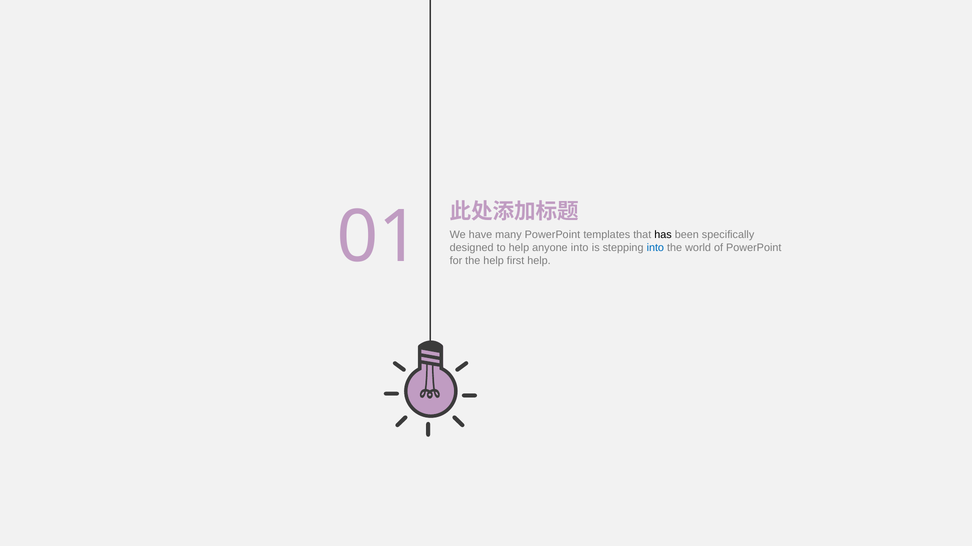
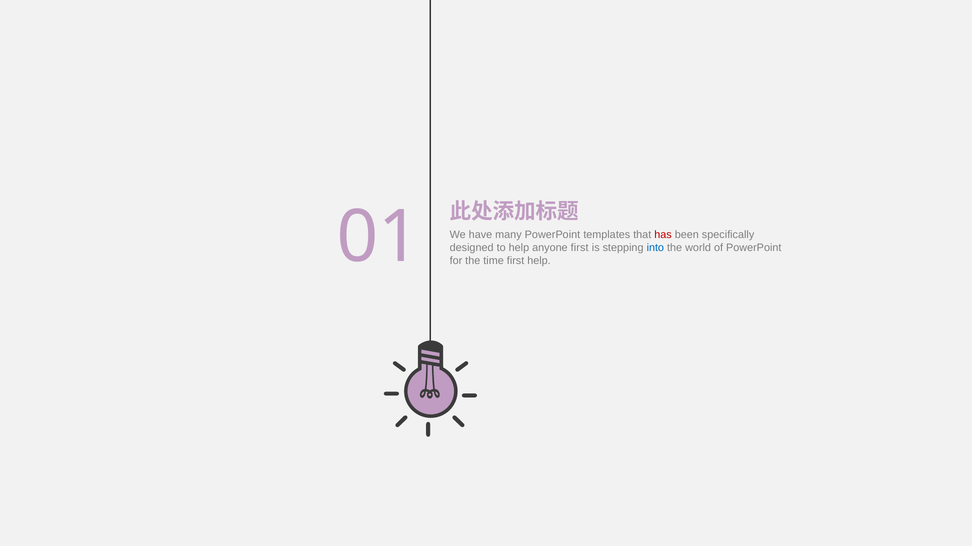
has colour: black -> red (663, 235)
anyone into: into -> first (580, 248)
the help: help -> time (494, 261)
